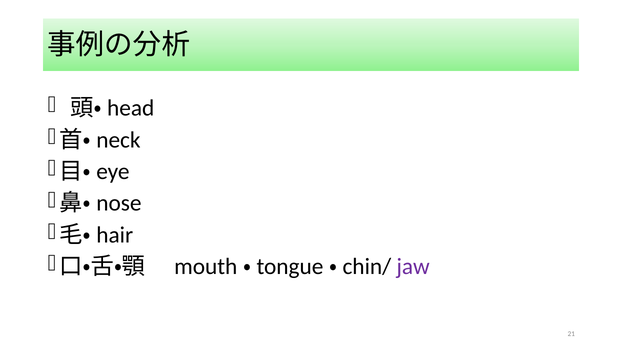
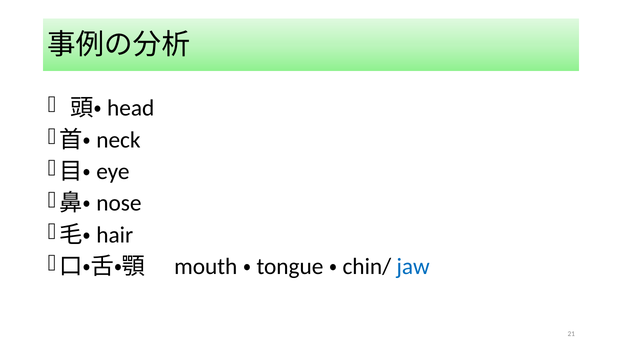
jaw colour: purple -> blue (413, 266)
